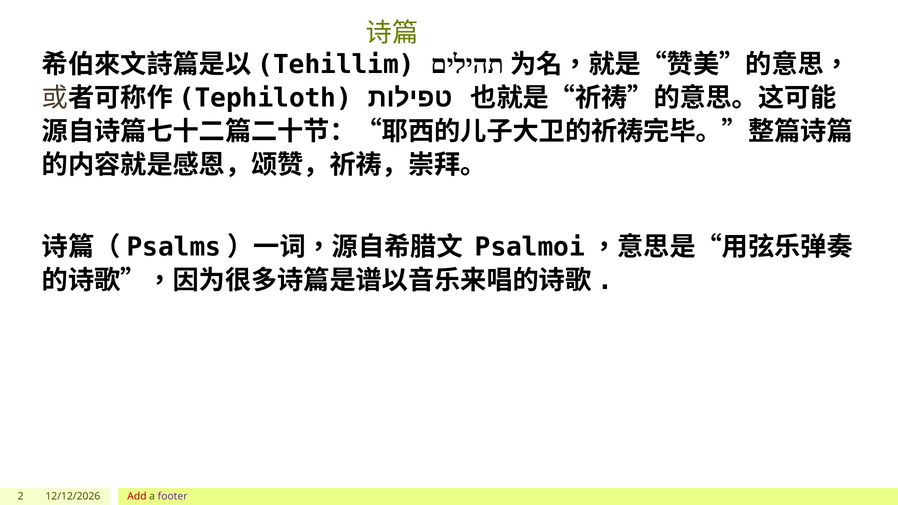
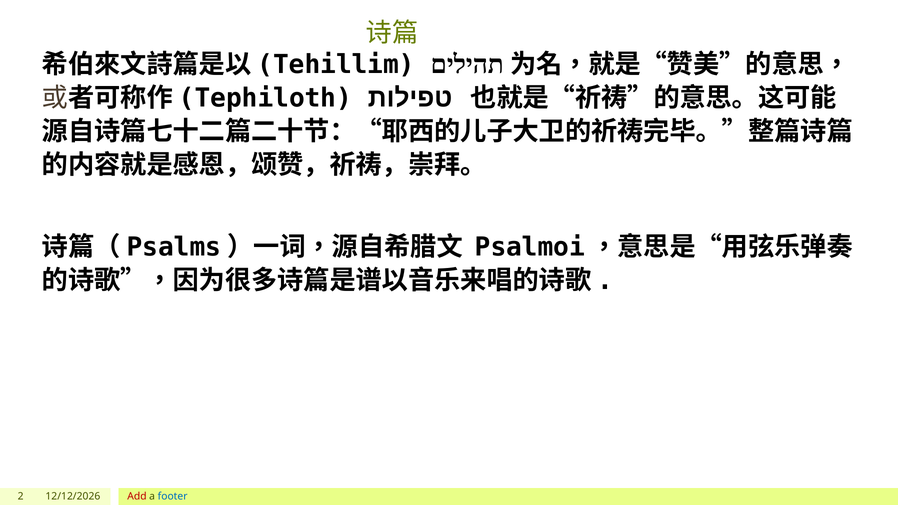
footer colour: purple -> blue (173, 497)
